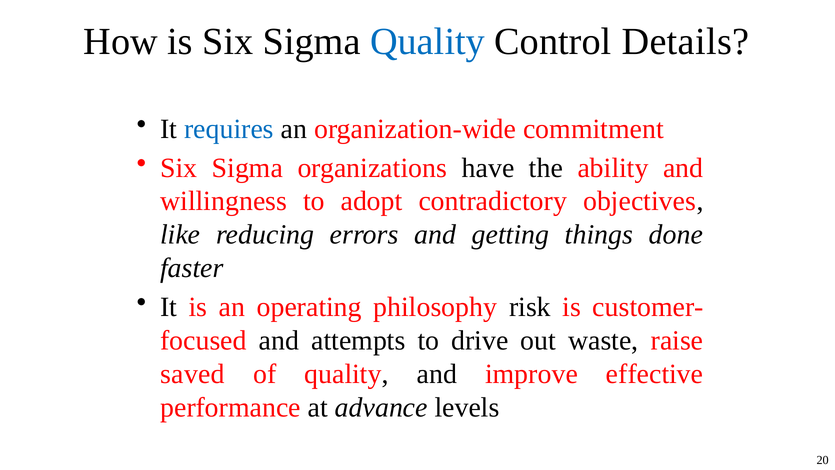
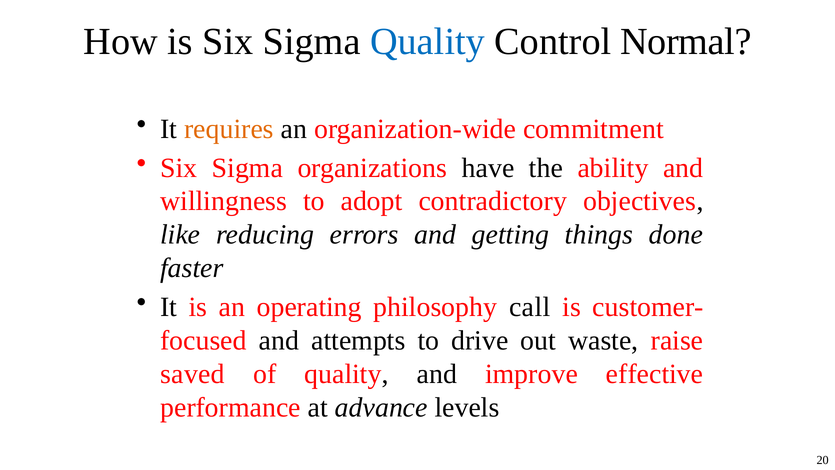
Details: Details -> Normal (686, 42)
requires colour: blue -> orange (229, 129)
risk: risk -> call (530, 307)
